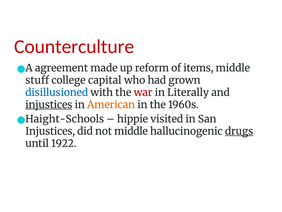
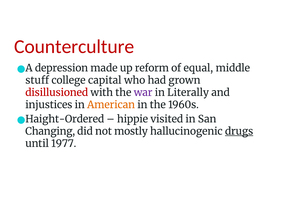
agreement: agreement -> depression (61, 68)
items: items -> equal (198, 68)
disillusioned colour: blue -> red (57, 92)
war colour: red -> purple (143, 92)
injustices underline: present -> none (49, 105)
Haight-Schools: Haight-Schools -> Haight-Ordered (65, 119)
Injustices: Injustices -> Changing (50, 131)
not middle: middle -> mostly (131, 131)
1922: 1922 -> 1977 (64, 143)
